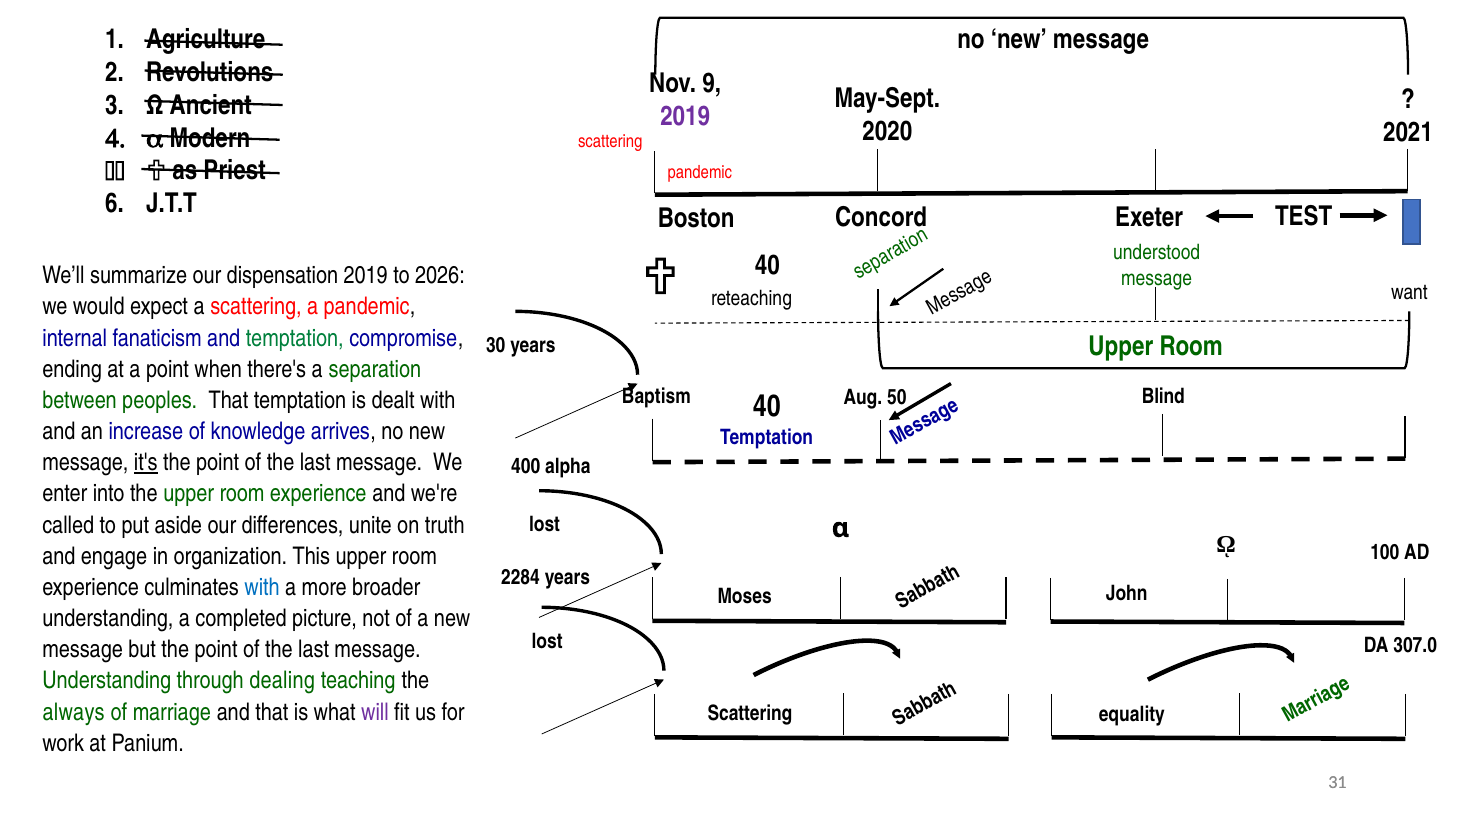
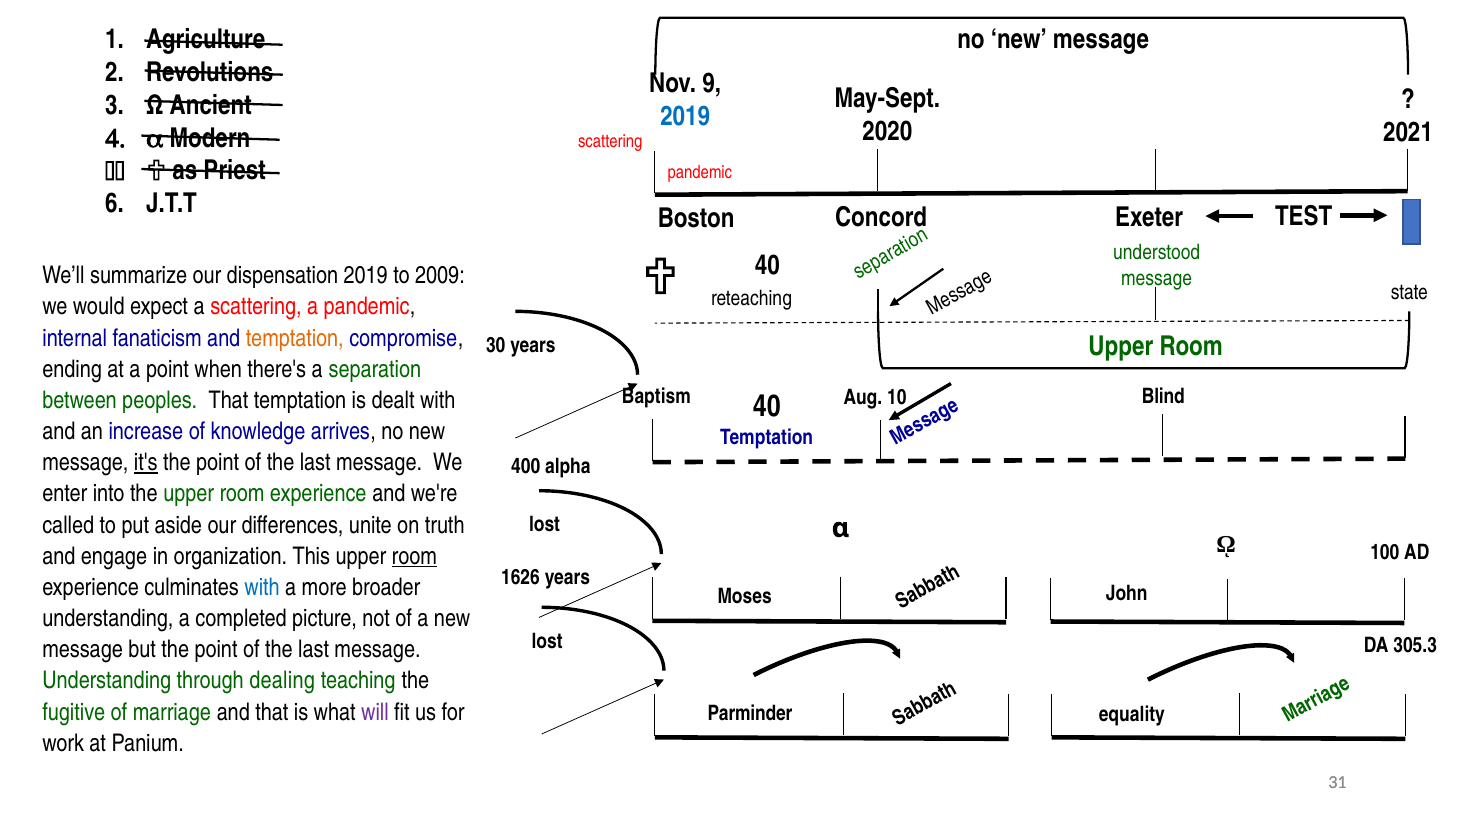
2019 colour: purple -> blue (685, 117)
2026: 2026 -> 2009 (440, 276)
want: want -> state (1409, 293)
temptation colour: green -> orange (295, 338)
50: 50 -> 10 (897, 398)
room underline: none -> present (414, 556)
2284: 2284 -> 1626 (520, 578)
307.0: 307.0 -> 305.3 (1415, 645)
always: always -> fugitive (74, 712)
Scattering: Scattering -> Parminder (750, 713)
